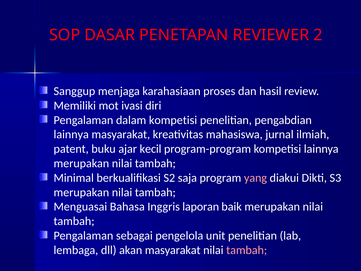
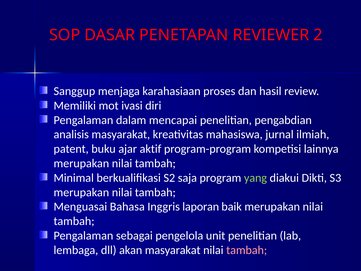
dalam kompetisi: kompetisi -> mencapai (173, 120)
lainnya: lainnya -> analisis (71, 134)
kecil: kecil -> aktif (151, 149)
yang colour: pink -> light green (256, 178)
